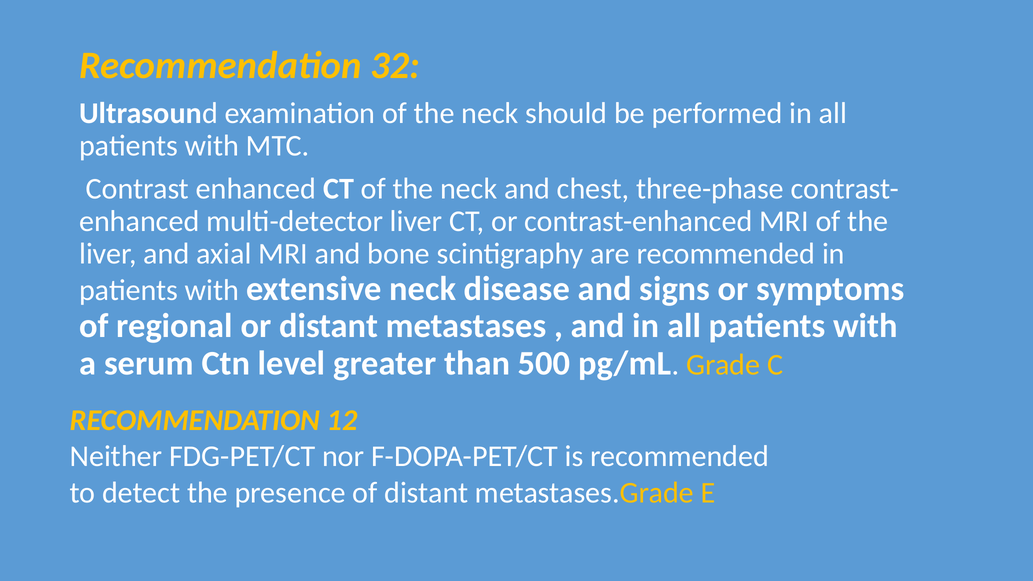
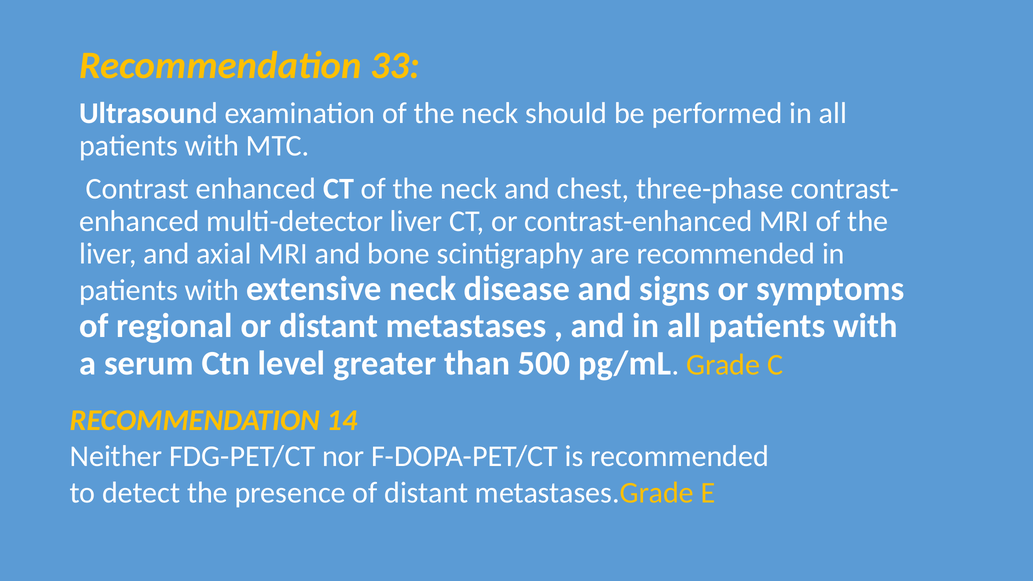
32: 32 -> 33 (395, 65)
12: 12 -> 14 (342, 420)
